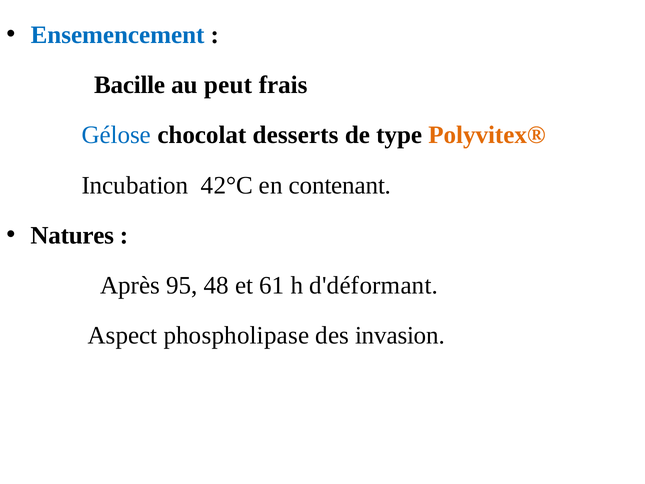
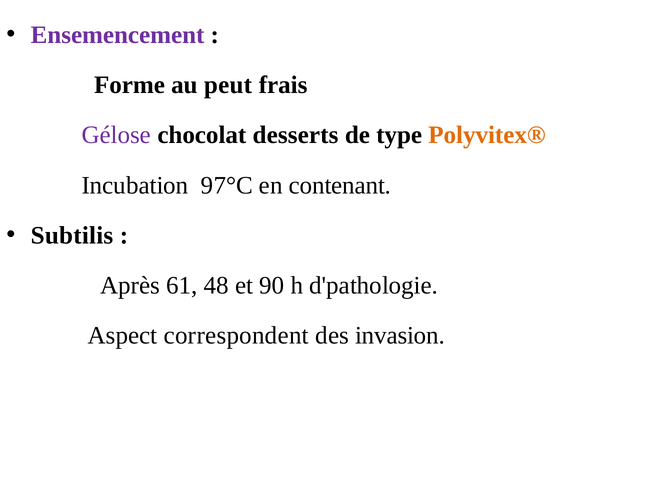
Ensemencement colour: blue -> purple (118, 35)
Bacille: Bacille -> Forme (129, 85)
Gélose colour: blue -> purple (116, 135)
42°C: 42°C -> 97°C (227, 185)
Natures: Natures -> Subtilis (72, 235)
95: 95 -> 61 (182, 285)
61: 61 -> 90 (272, 285)
d'déformant: d'déformant -> d'pathologie (374, 285)
phospholipase: phospholipase -> correspondent (236, 335)
